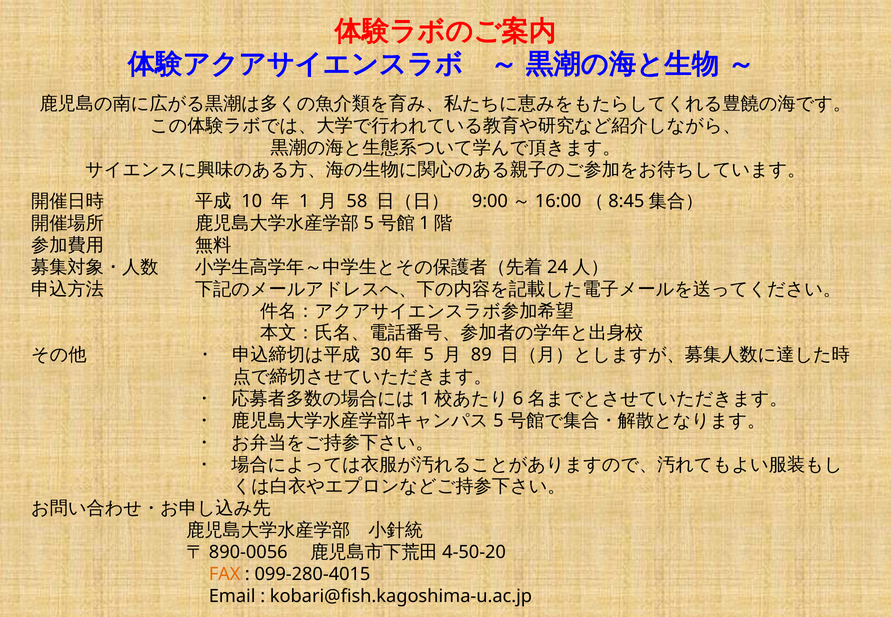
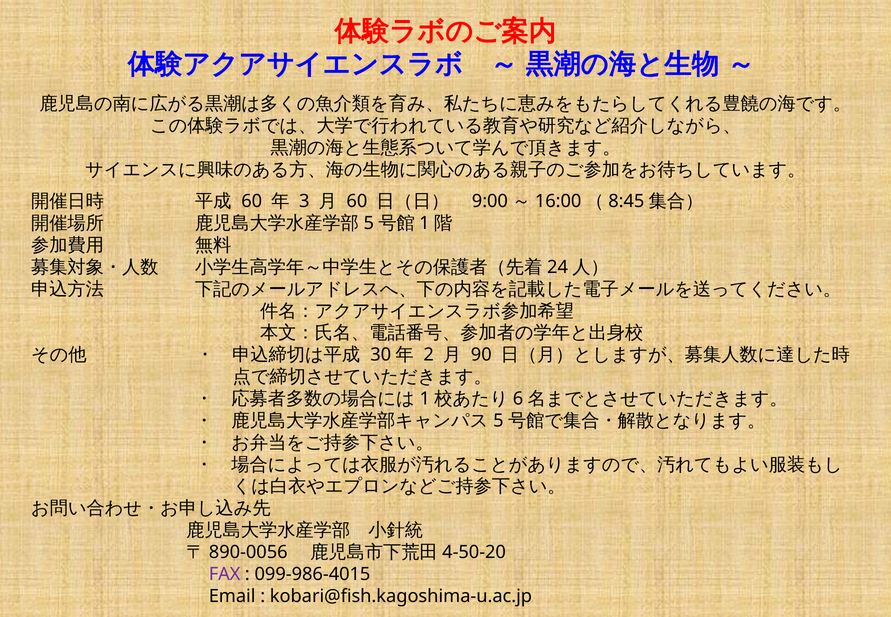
10: 10 -> 60 (252, 201)
1: 1 -> 3 (304, 201)
58: 58 -> 60 (357, 201)
5: 5 -> 2 (429, 355)
89: 89 -> 90 (481, 355)
FAX colour: orange -> purple (225, 574)
099-280-4015: 099-280-4015 -> 099-986-4015 (313, 574)
